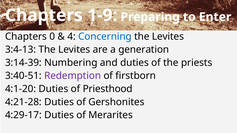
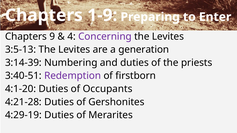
0: 0 -> 9 (52, 37)
Concerning colour: blue -> purple (105, 37)
3:4-13: 3:4-13 -> 3:5-13 (21, 50)
Priesthood: Priesthood -> Occupants (108, 89)
4:29-17: 4:29-17 -> 4:29-19 (23, 115)
